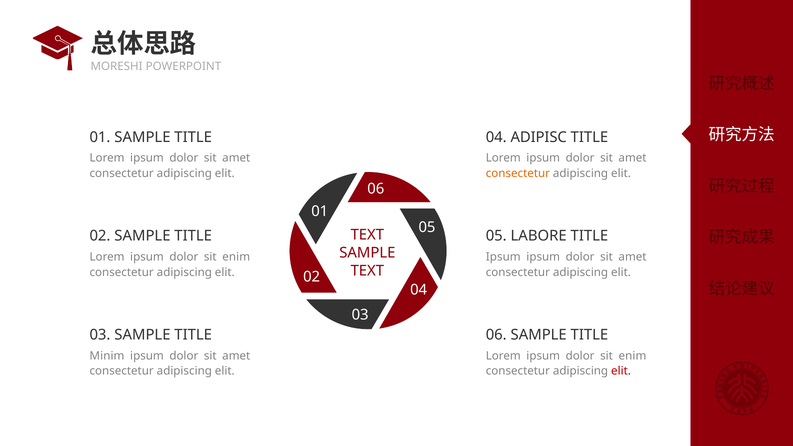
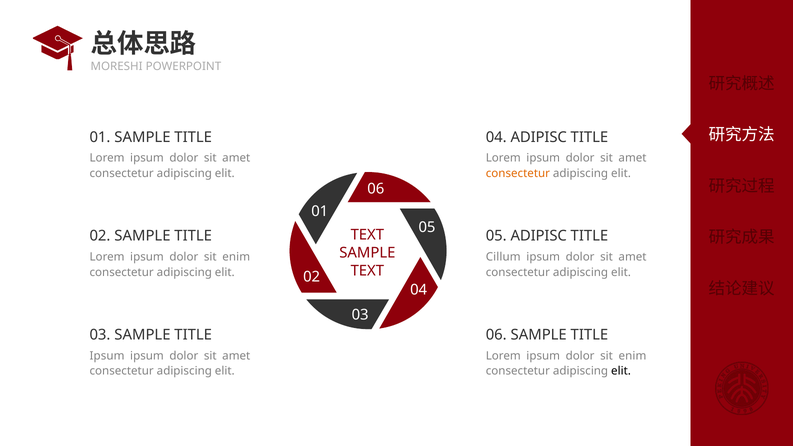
05 LABORE: LABORE -> ADIPISC (539, 236)
Ipsum: Ipsum -> Cillum (503, 257)
Minim: Minim -> Ipsum (107, 356)
elit colour: red -> black (621, 371)
